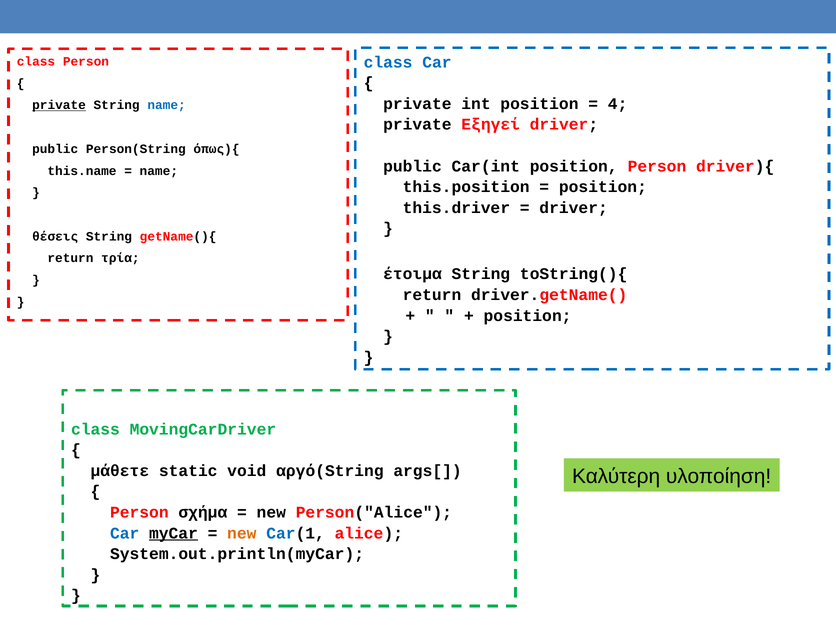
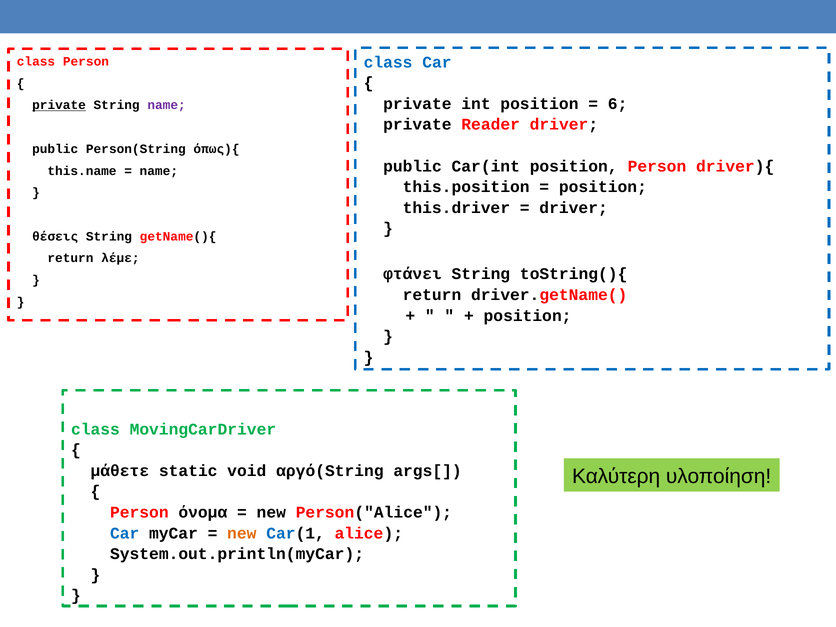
4: 4 -> 6 (618, 104)
name colour: blue -> purple (167, 105)
Εξηγεί: Εξηγεί -> Reader (491, 125)
τρία: τρία -> λέμε (120, 258)
έτοιμα: έτοιμα -> φτάνει (412, 274)
σχήμα: σχήμα -> όνομα (203, 512)
myCar underline: present -> none (173, 533)
